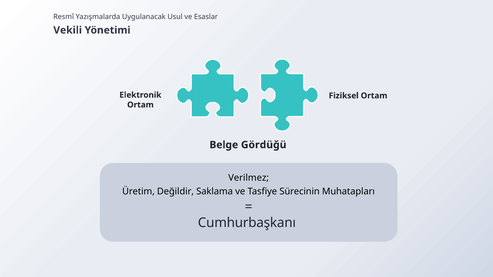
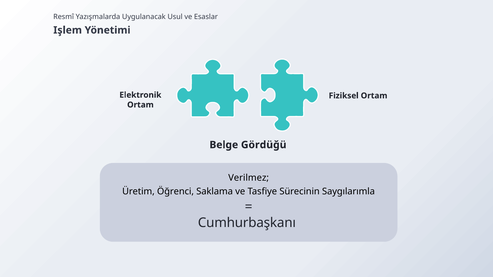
Vekili: Vekili -> Işlem (68, 30)
Değildir: Değildir -> Öğrenci (175, 192)
Muhatapları: Muhatapları -> Saygılarımla (348, 192)
